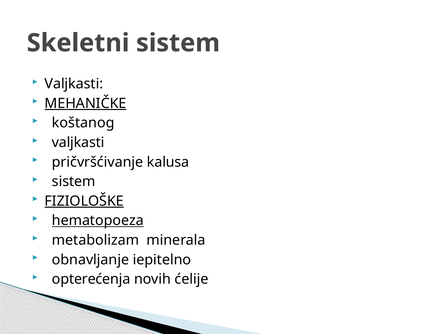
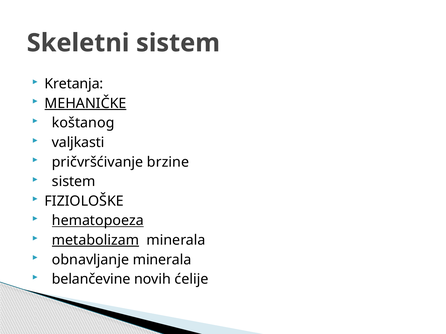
Valjkasti: Valjkasti -> Kretanja (74, 84)
kalusa: kalusa -> brzine (168, 162)
FIZIOLOŠKE underline: present -> none (84, 201)
metabolizam underline: none -> present (95, 240)
obnavljanje iepitelno: iepitelno -> minerala (162, 260)
opterećenja: opterećenja -> belančevine (91, 280)
